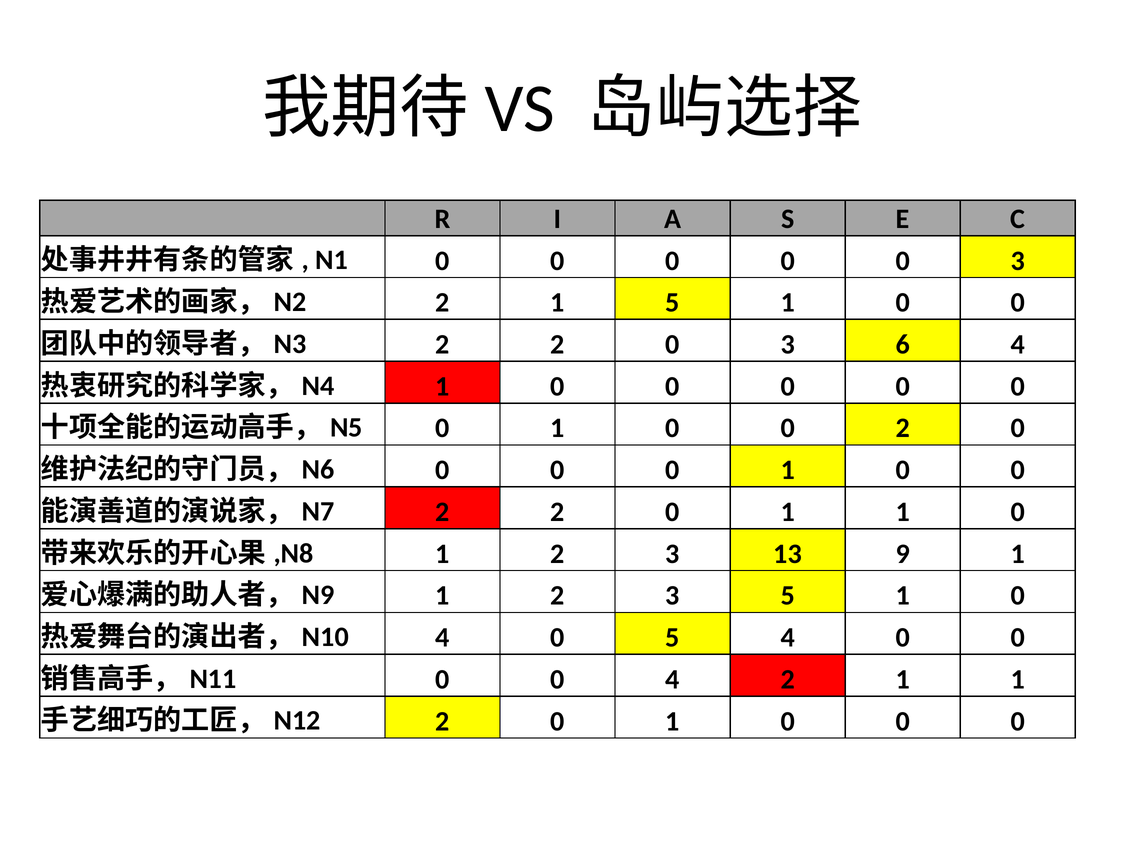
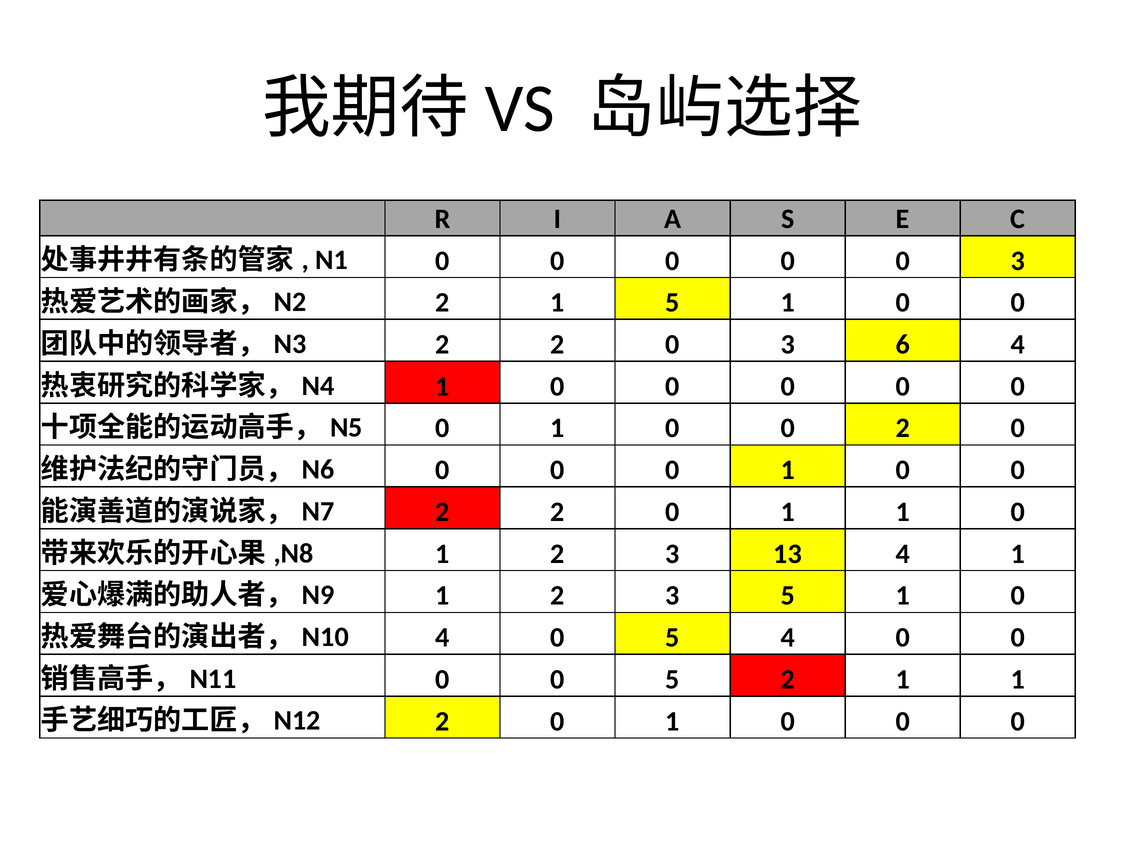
13 9: 9 -> 4 (903, 554)
0 0 4: 4 -> 5 (673, 679)
